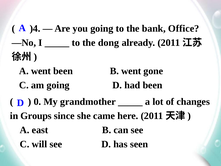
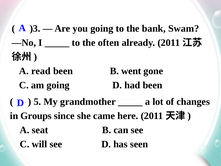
)4: )4 -> )3 (35, 28)
Office: Office -> Swam (184, 28)
dong: dong -> often (109, 43)
A went: went -> read (41, 71)
0: 0 -> 5 (37, 101)
east: east -> seat (40, 130)
